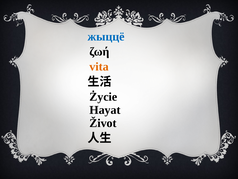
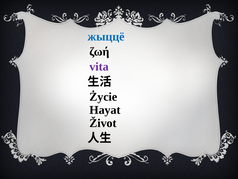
vita colour: orange -> purple (99, 67)
